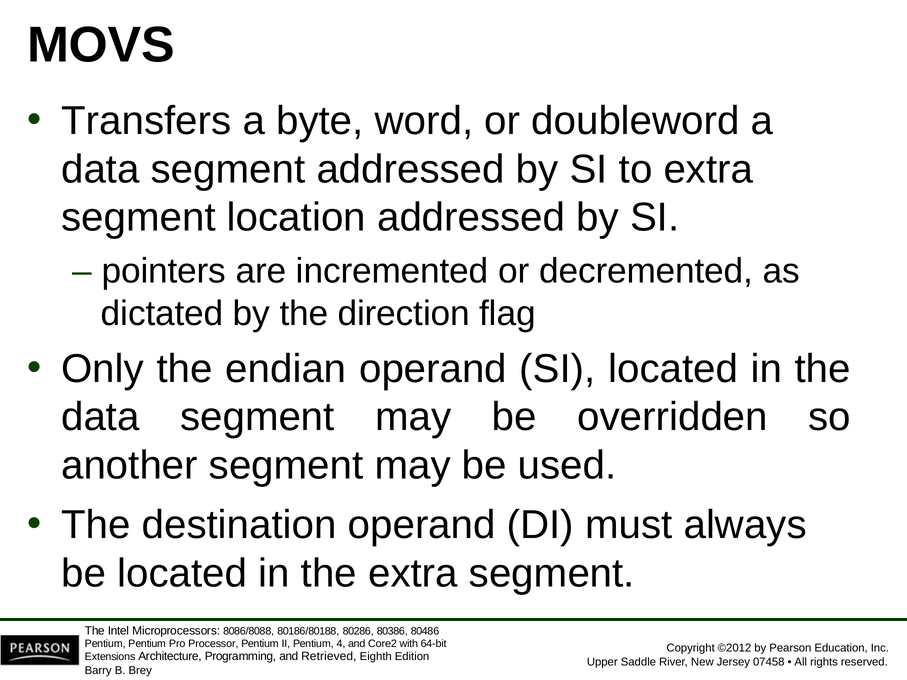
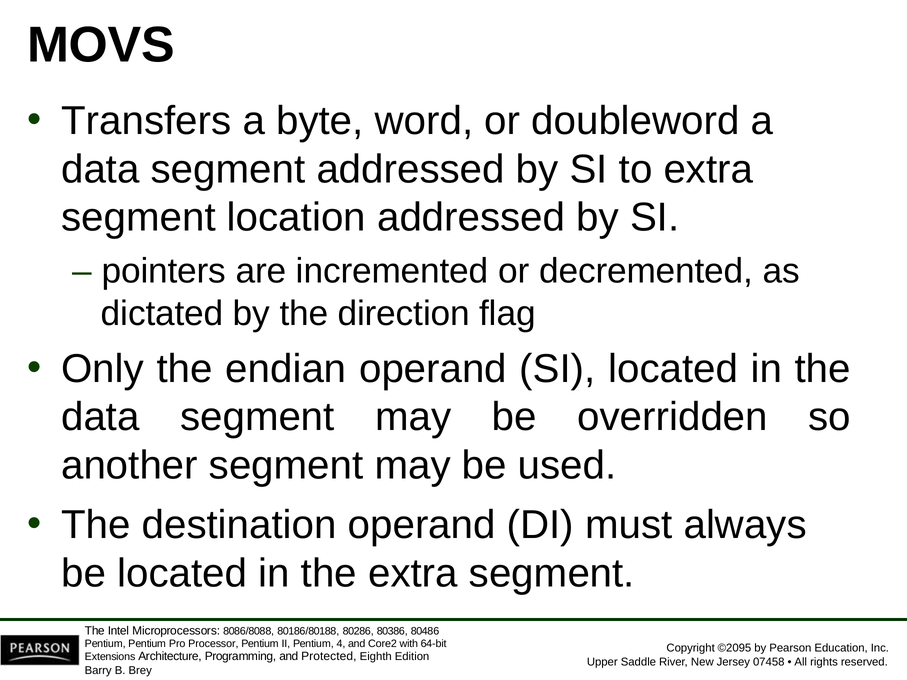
©2012: ©2012 -> ©2095 (735, 648)
Retrieved: Retrieved -> Protected (329, 657)
